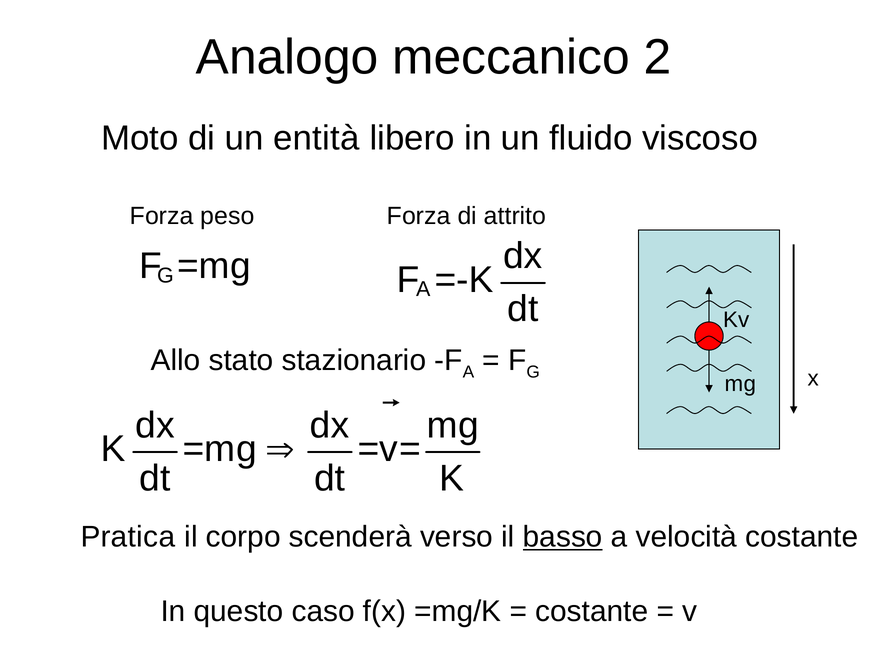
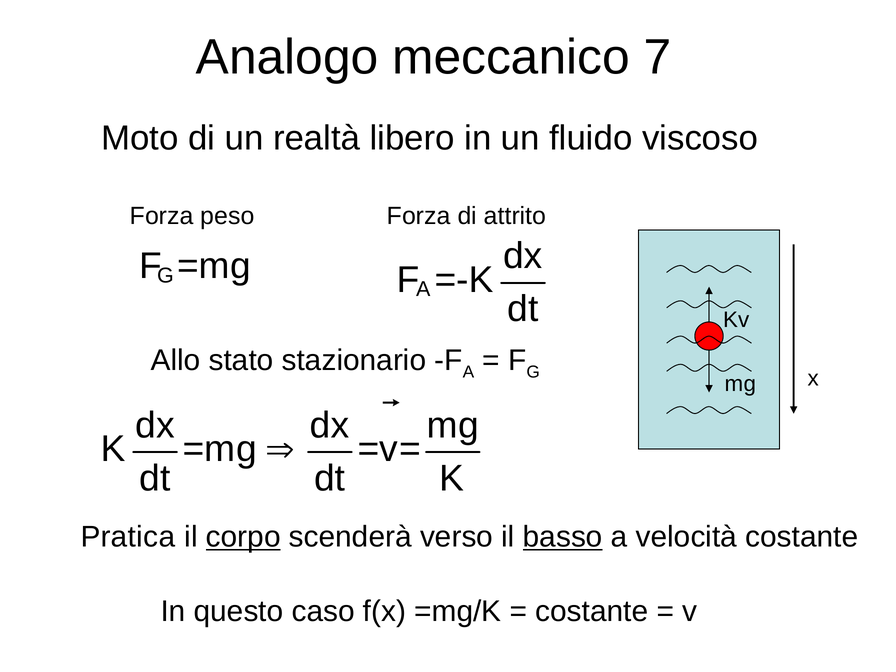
2: 2 -> 7 (657, 57)
entità: entità -> realtà (317, 138)
corpo underline: none -> present (243, 537)
